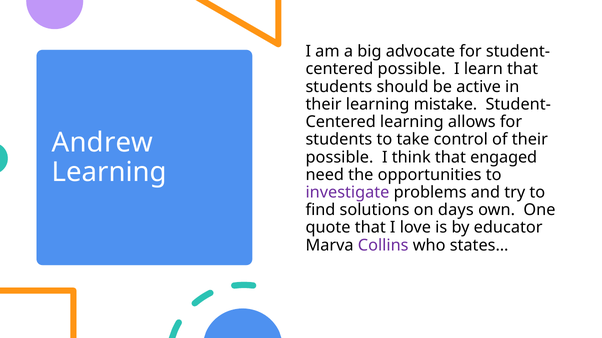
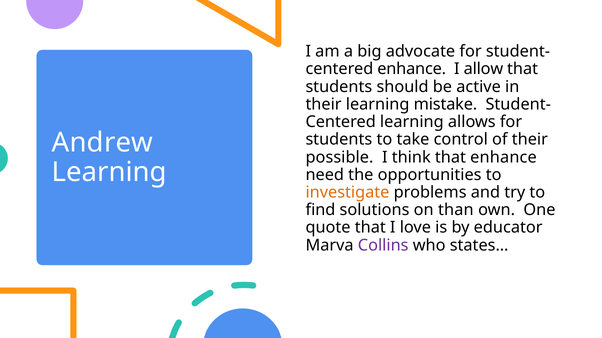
possible: possible -> enhance (412, 69)
learn: learn -> allow (483, 69)
that engaged: engaged -> enhance (504, 157)
investigate colour: purple -> orange (347, 193)
days: days -> than (456, 210)
